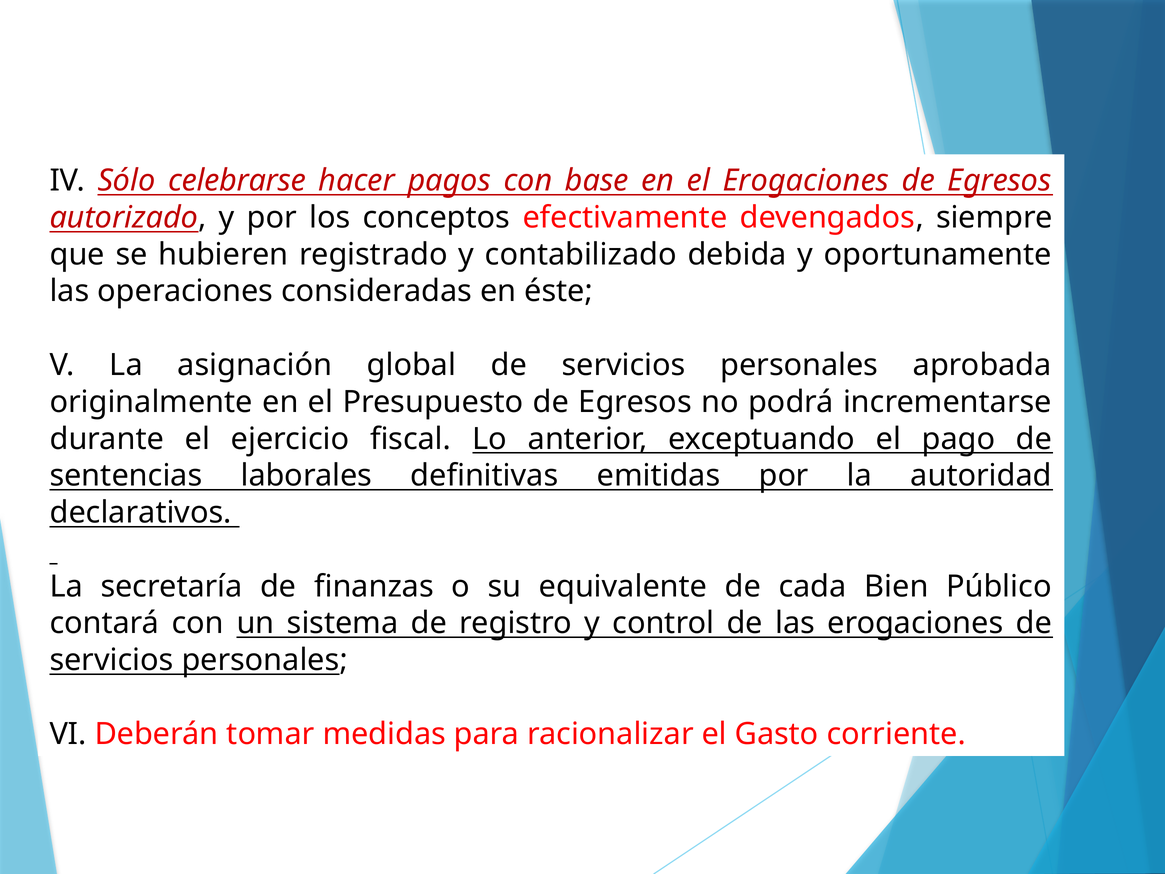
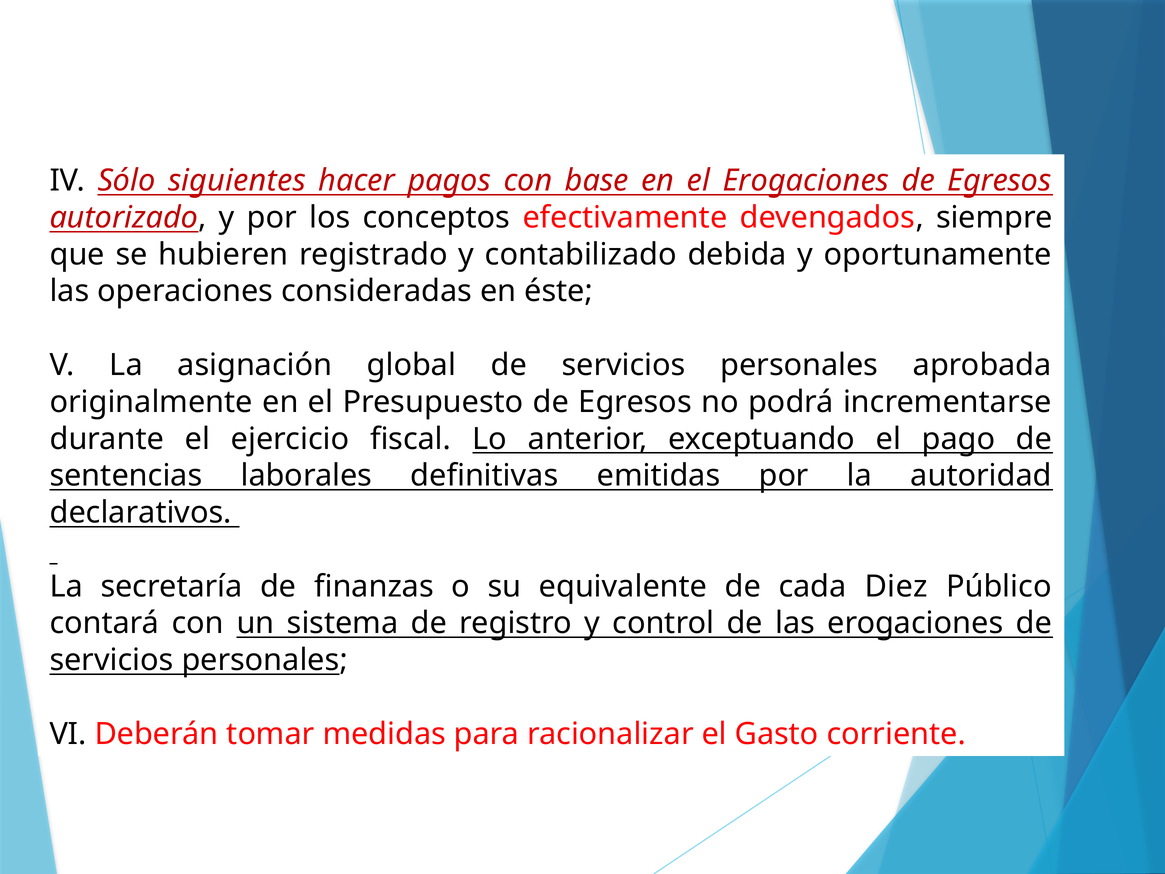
celebrarse: celebrarse -> siguientes (237, 181)
Bien: Bien -> Diez (896, 586)
